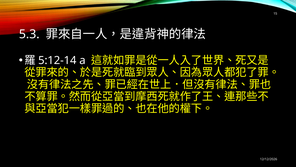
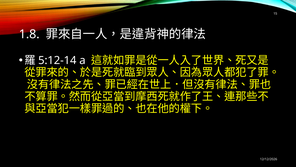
5.3: 5.3 -> 1.8 (29, 34)
